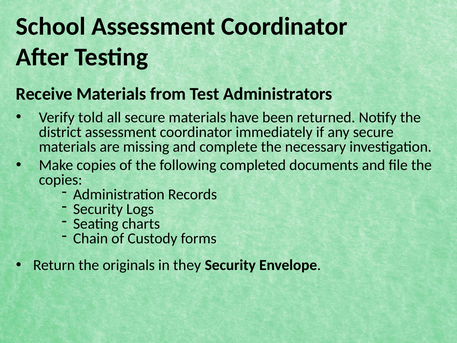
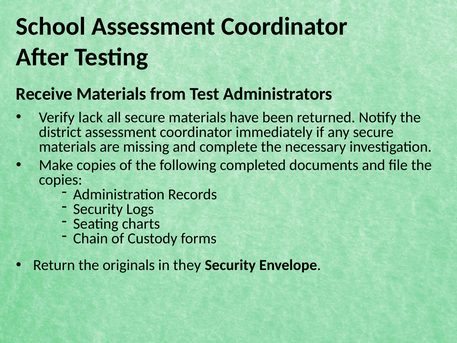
told: told -> lack (91, 117)
